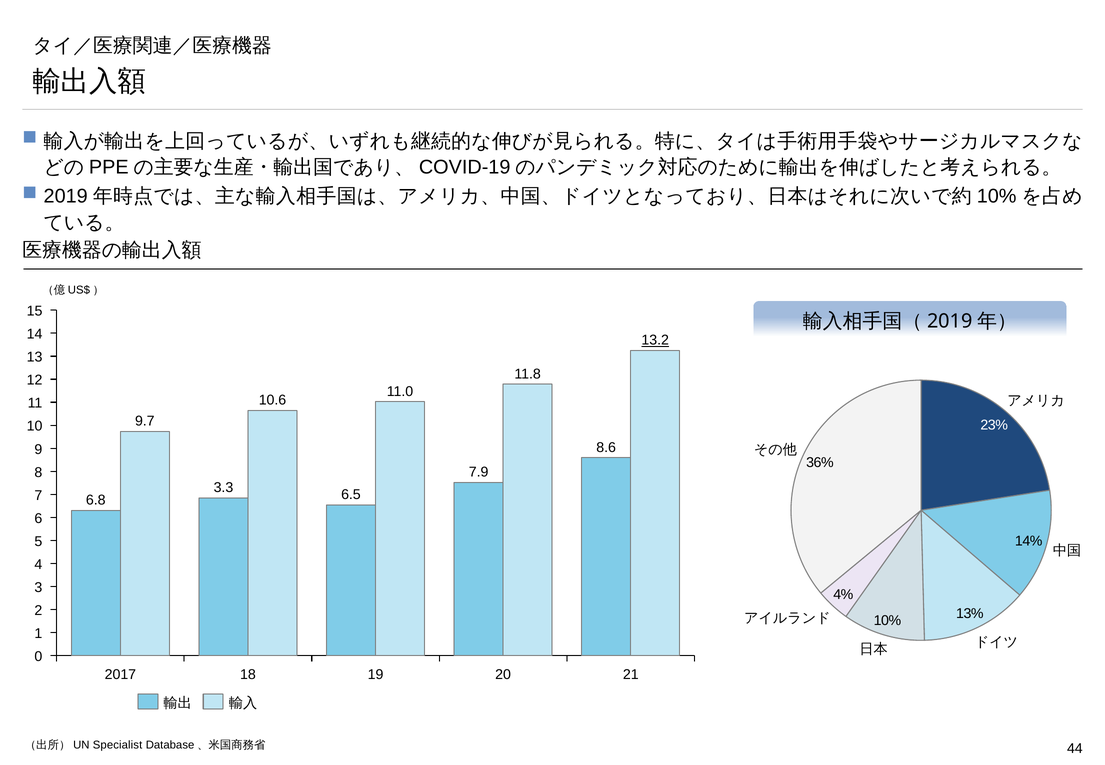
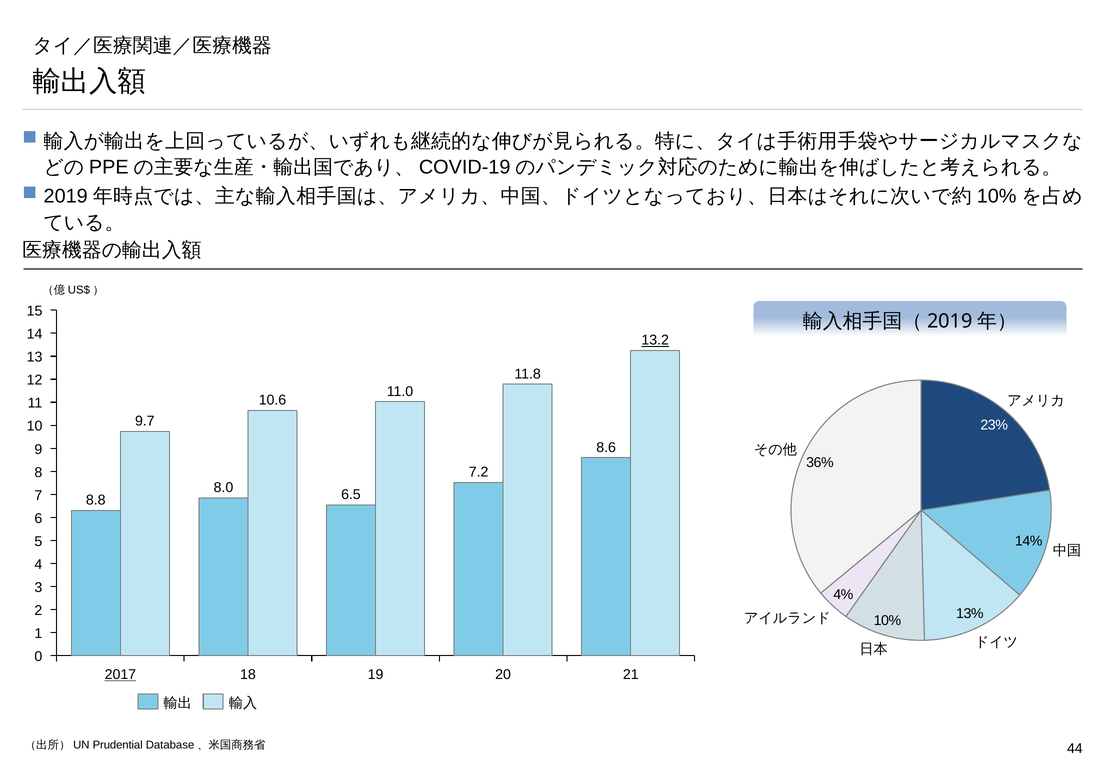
7.9: 7.9 -> 7.2 (479, 472)
3.3: 3.3 -> 8.0 (223, 488)
6.8: 6.8 -> 8.8 (96, 500)
2017 underline: none -> present (120, 675)
Specialist: Specialist -> Prudential (118, 745)
